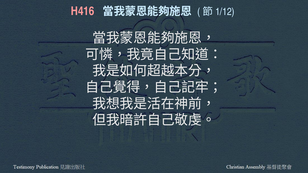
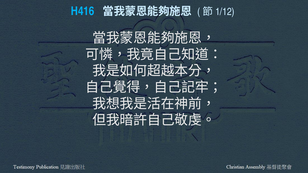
H416 colour: pink -> light blue (83, 11)
